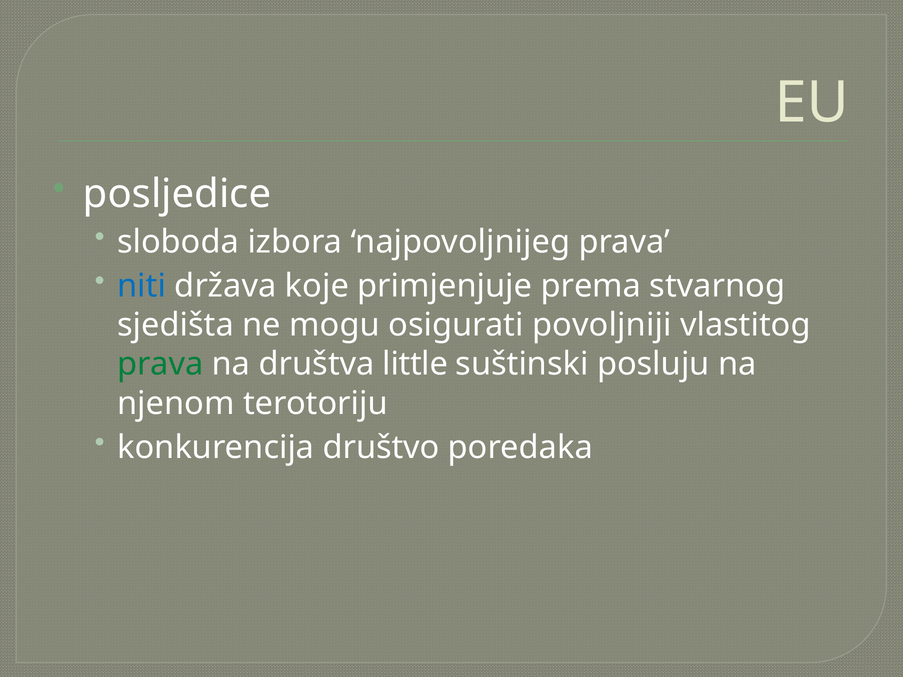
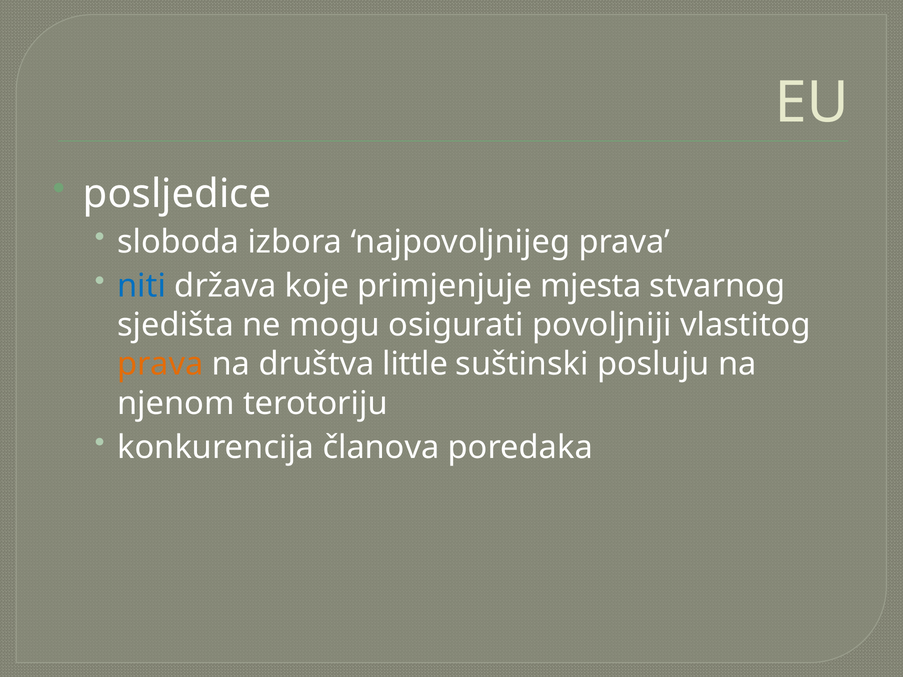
prema: prema -> mjesta (591, 286)
prava colour: green -> orange (160, 364)
društvo: društvo -> članova (381, 448)
